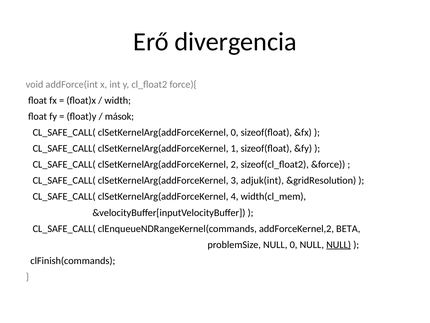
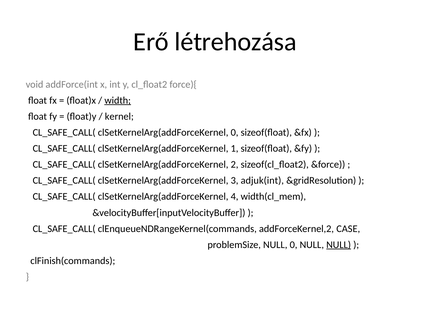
divergencia: divergencia -> létrehozása (236, 42)
width underline: none -> present (118, 100)
mások: mások -> kernel (119, 116)
BETA: BETA -> CASE (348, 228)
